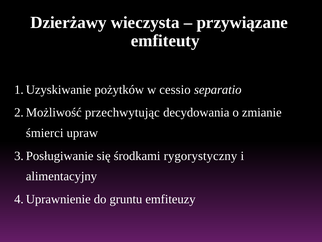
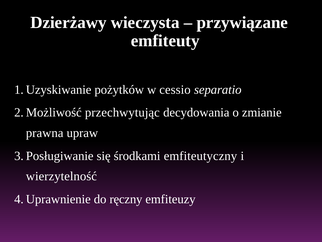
śmierci: śmierci -> prawna (45, 133)
rygorystyczny: rygorystyczny -> emfiteutyczny (200, 156)
alimentacyjny: alimentacyjny -> wierzytelność (61, 176)
gruntu: gruntu -> ręczny (126, 199)
